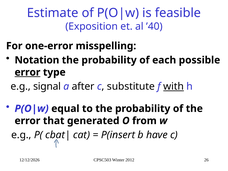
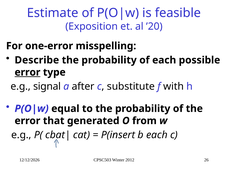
’40: ’40 -> ’20 (154, 26)
Notation: Notation -> Describe (37, 60)
with underline: present -> none (174, 86)
b have: have -> each (157, 135)
